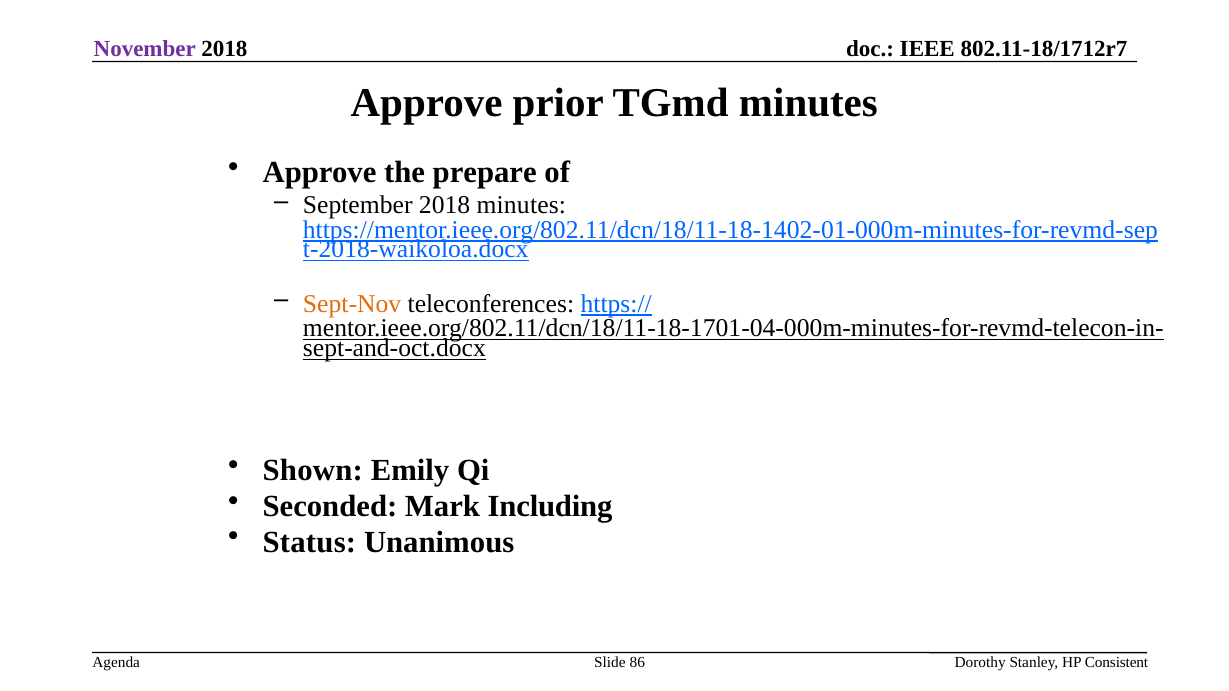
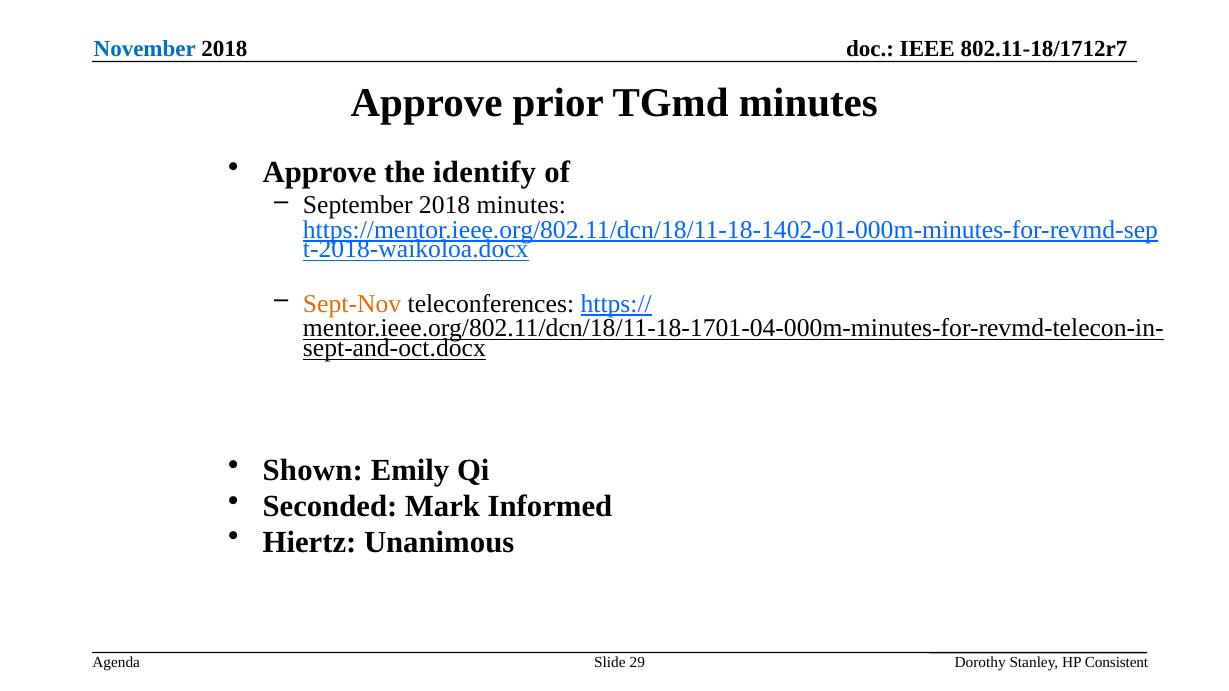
November colour: purple -> blue (145, 49)
prepare: prepare -> identify (485, 173)
Including: Including -> Informed (550, 507)
Status: Status -> Hiertz (310, 542)
86: 86 -> 29 (637, 663)
